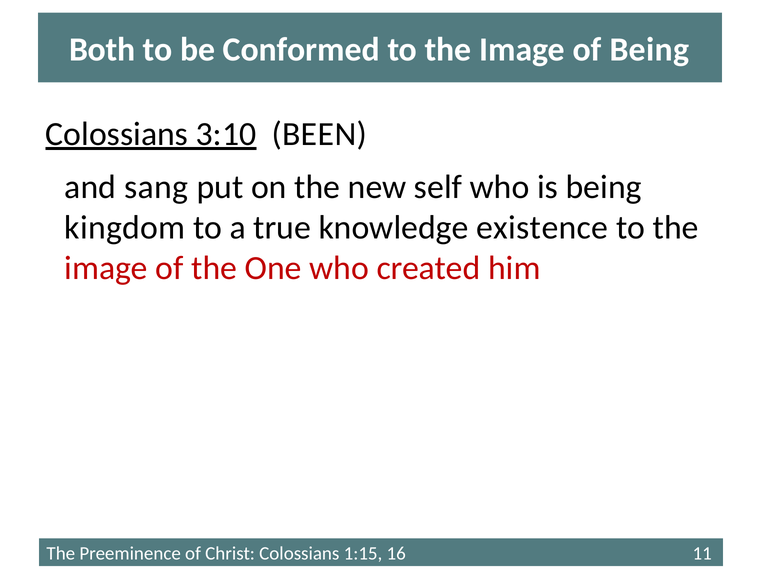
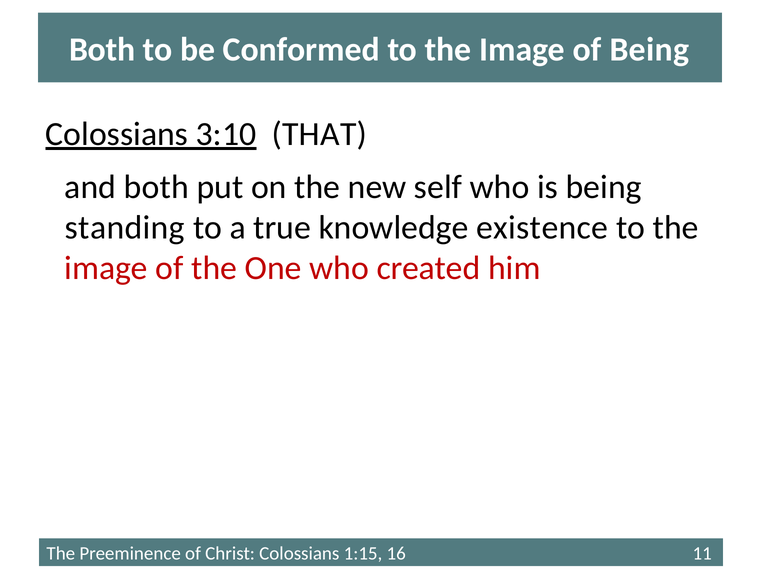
BEEN: BEEN -> THAT (319, 134)
and sang: sang -> both (156, 187)
kingdom: kingdom -> standing (125, 228)
